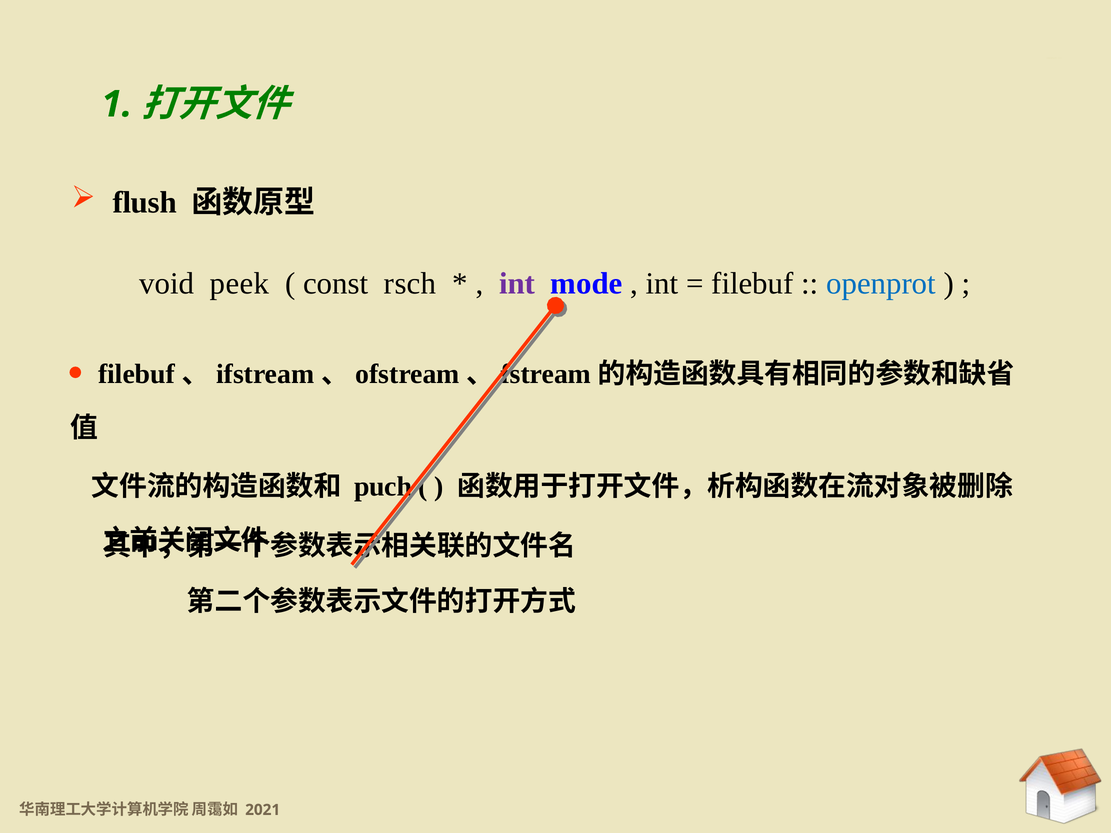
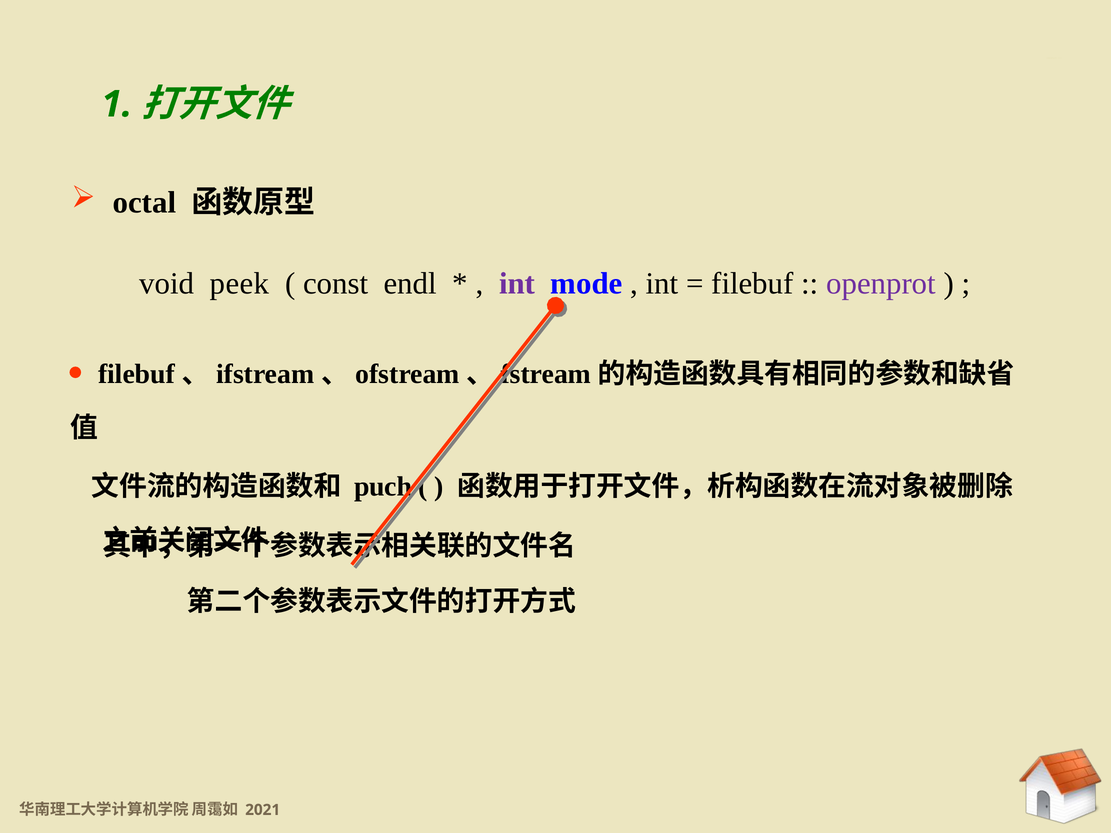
flush: flush -> octal (145, 203)
rsch: rsch -> endl (410, 283)
openprot colour: blue -> purple (881, 283)
